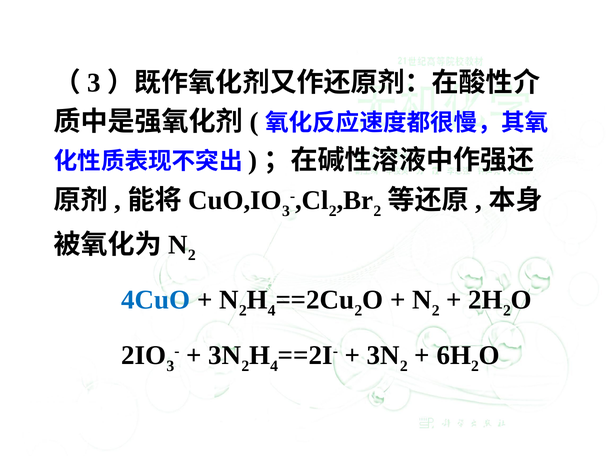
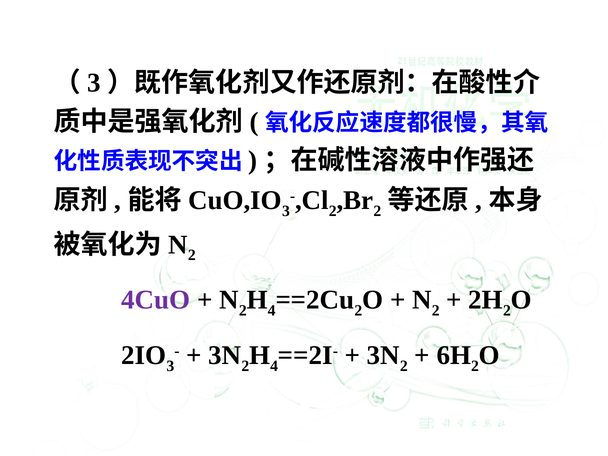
4CuO colour: blue -> purple (156, 300)
